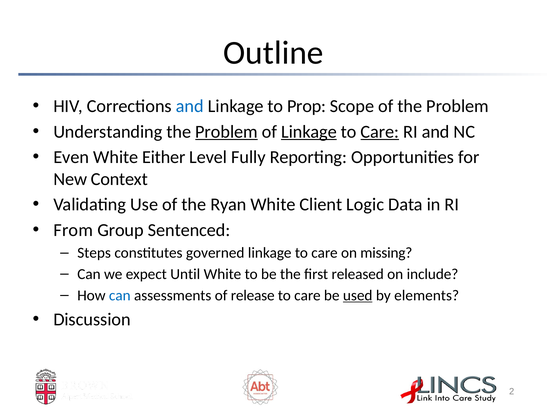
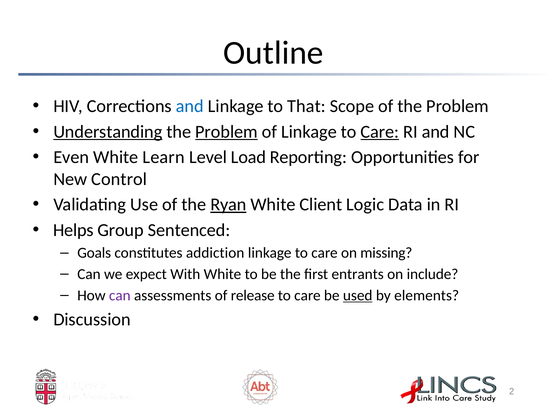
Prop: Prop -> That (307, 106)
Understanding underline: none -> present (108, 132)
Linkage underline: present -> none (309, 132)
Either: Either -> Learn (164, 157)
Fully: Fully -> Load (248, 157)
Context: Context -> Control (119, 179)
Ryan underline: none -> present (228, 205)
From: From -> Helps (73, 230)
Steps: Steps -> Goals (94, 253)
governed: governed -> addiction (215, 253)
Until: Until -> With (185, 274)
released: released -> entrants (358, 274)
can colour: blue -> purple (120, 296)
